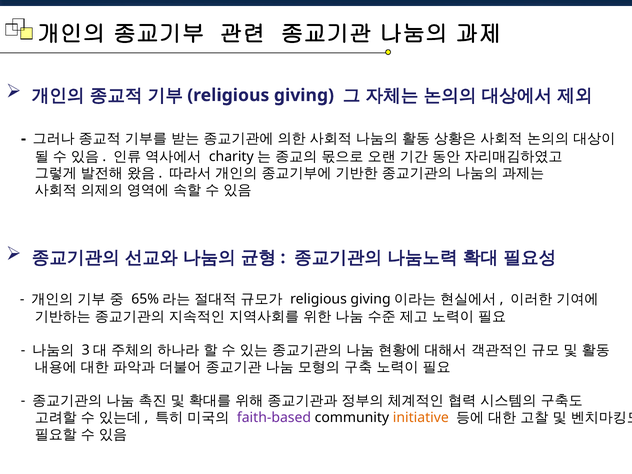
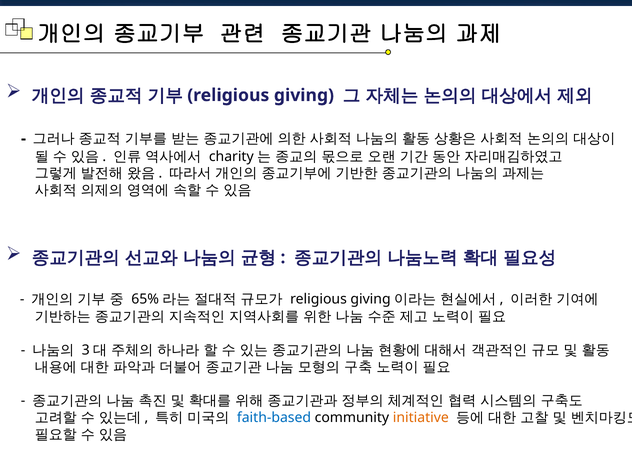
faith-based colour: purple -> blue (274, 418)
